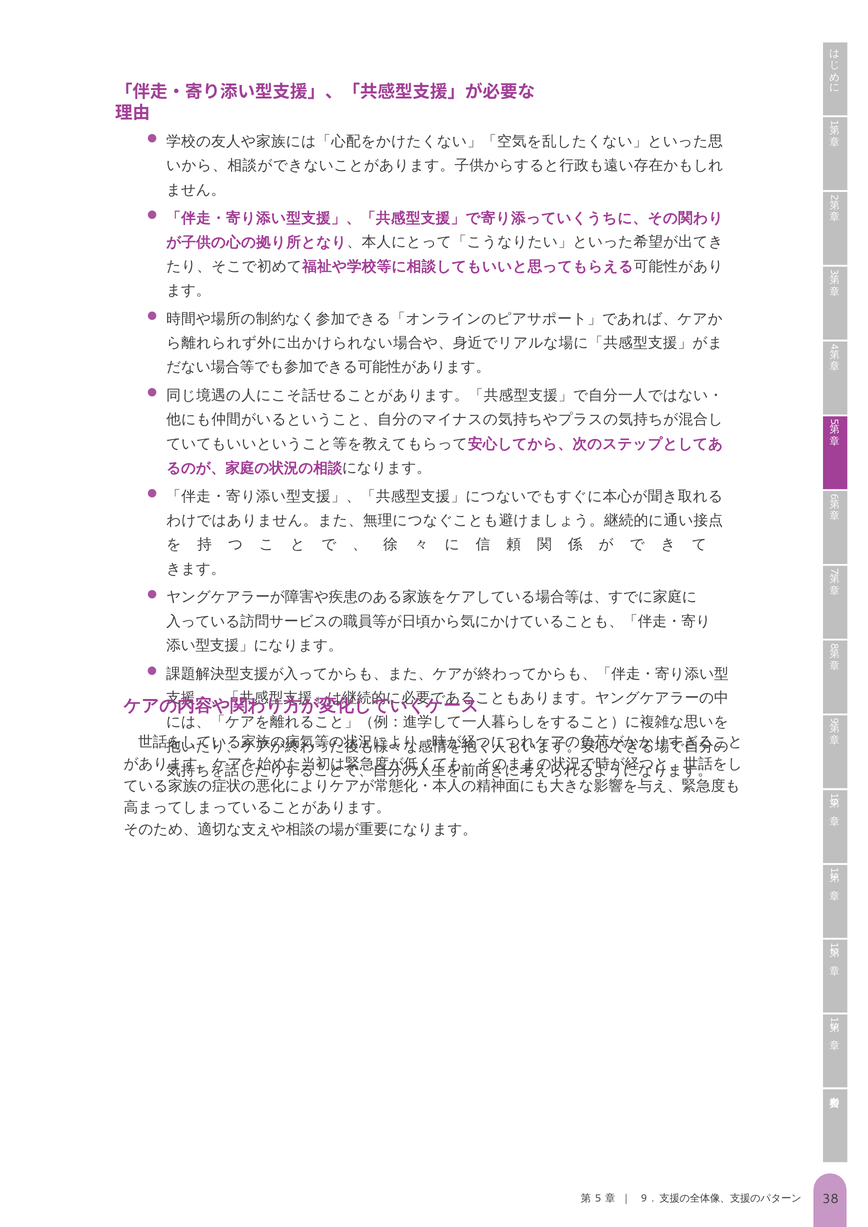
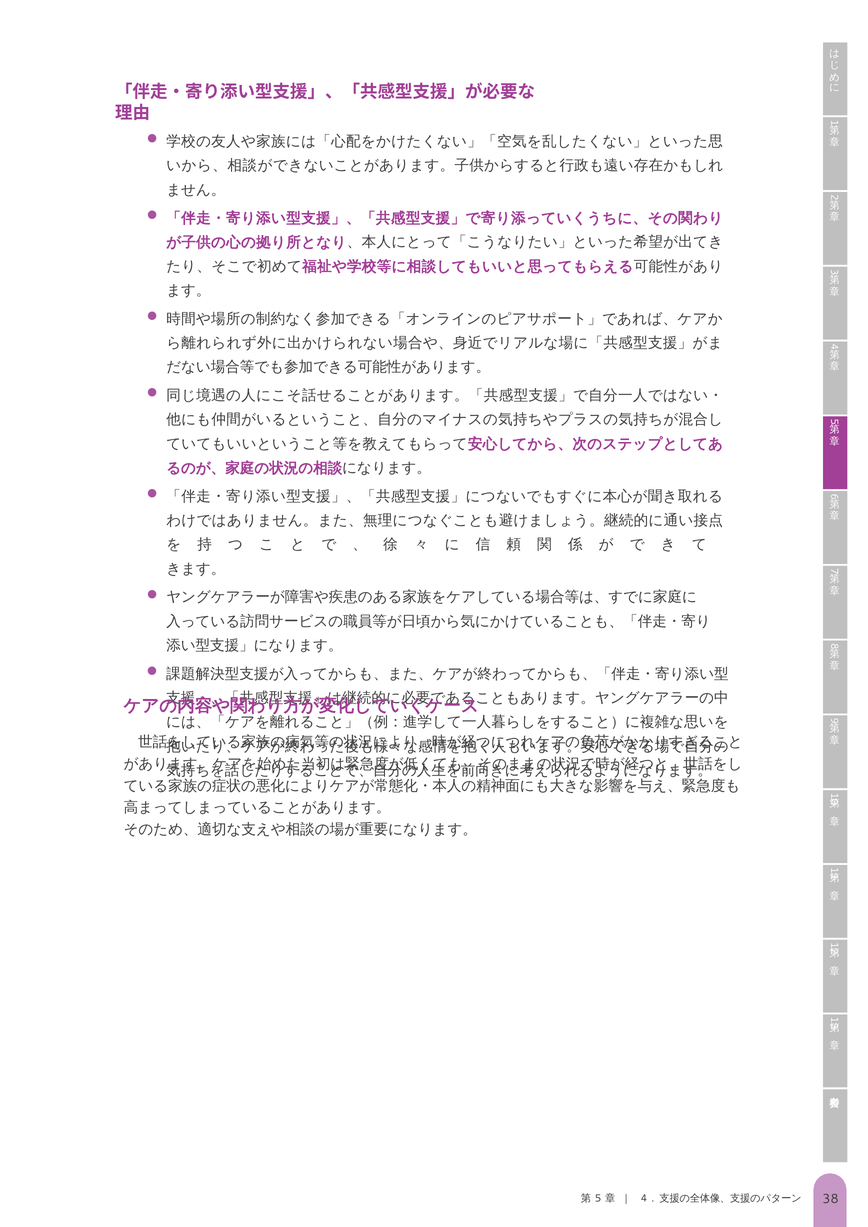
9: 9 -> 4 (644, 1199)
